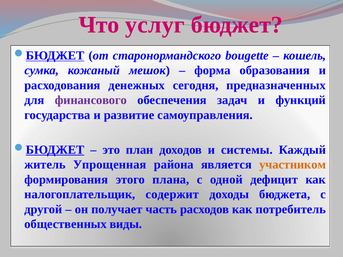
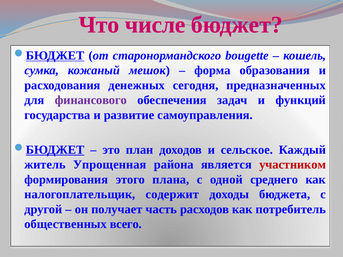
услуг: услуг -> числе (155, 25)
системы: системы -> сельское (247, 150)
участником colour: orange -> red (293, 165)
дефицит: дефицит -> среднего (274, 180)
виды: виды -> всего (126, 224)
